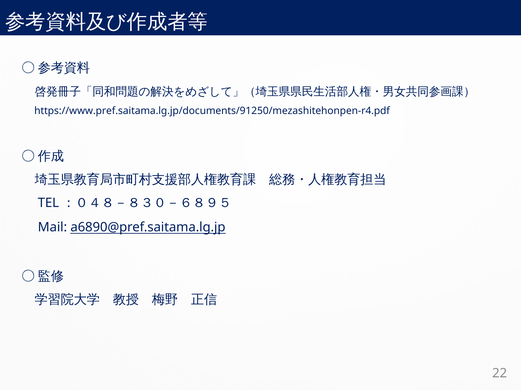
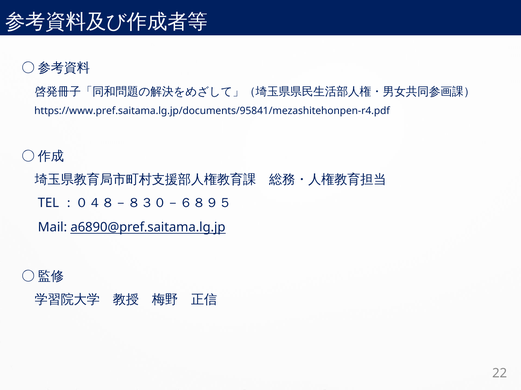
https://www.pref.saitama.lg.jp/documents/91250/mezashitehonpen-r4.pdf: https://www.pref.saitama.lg.jp/documents/91250/mezashitehonpen-r4.pdf -> https://www.pref.saitama.lg.jp/documents/95841/mezashitehonpen-r4.pdf (212, 111)
